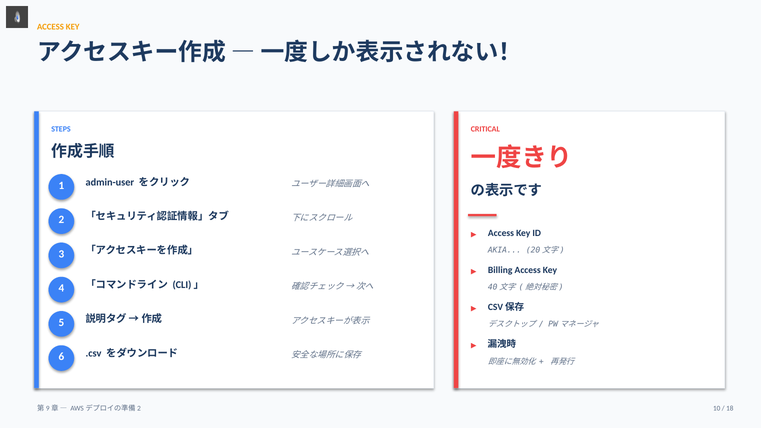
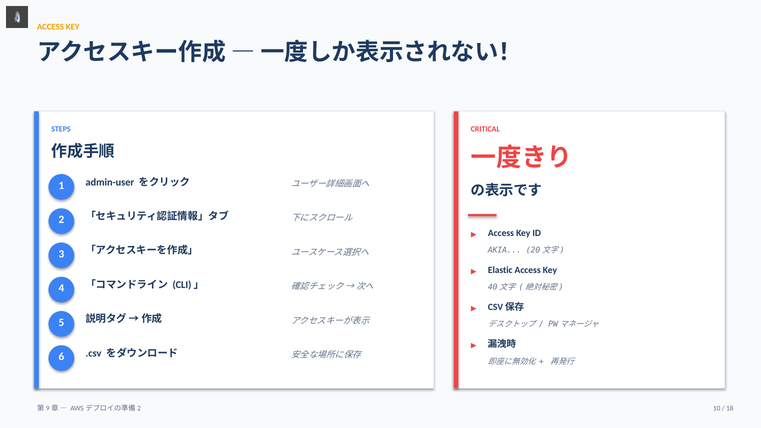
Billing: Billing -> Elastic (500, 270)
